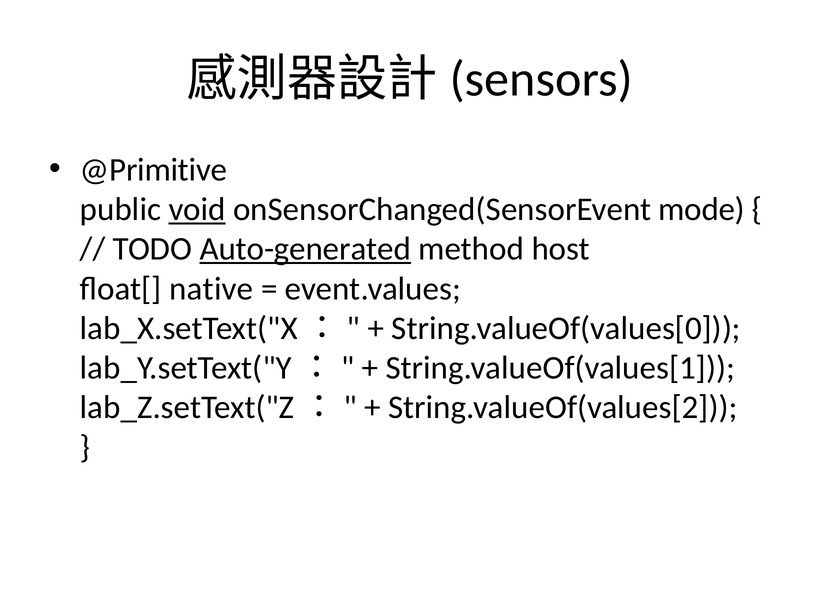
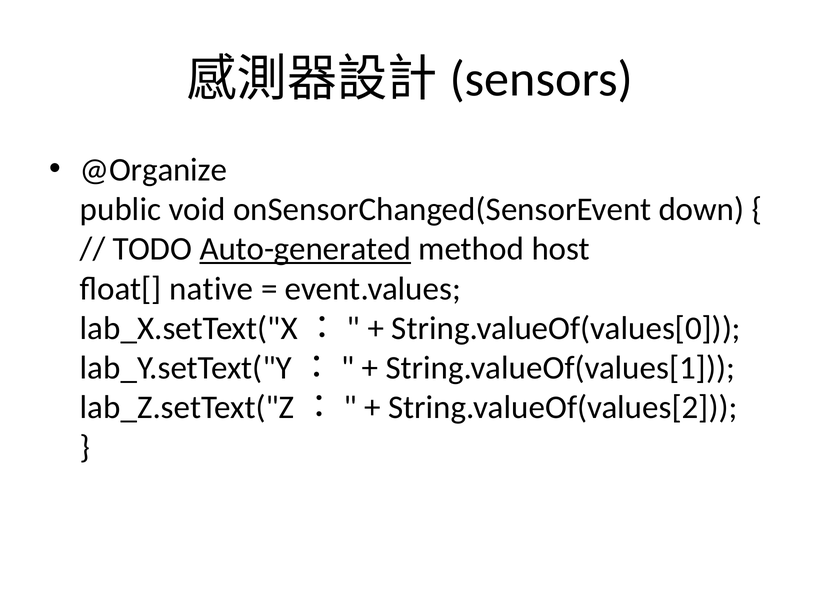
@Primitive: @Primitive -> @Organize (153, 170)
void underline: present -> none (197, 209)
mode: mode -> down (701, 209)
